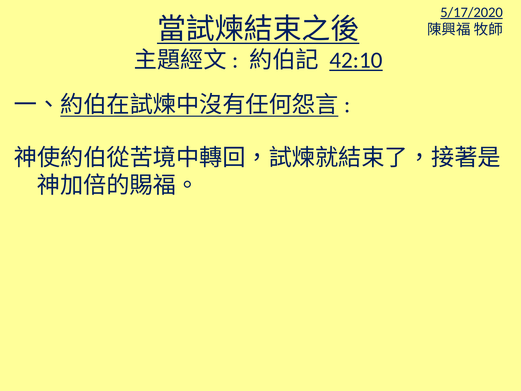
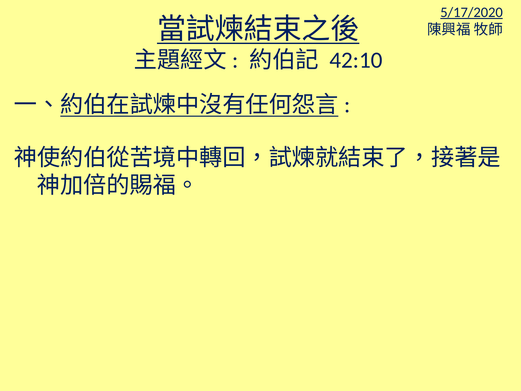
42:10 underline: present -> none (356, 60)
